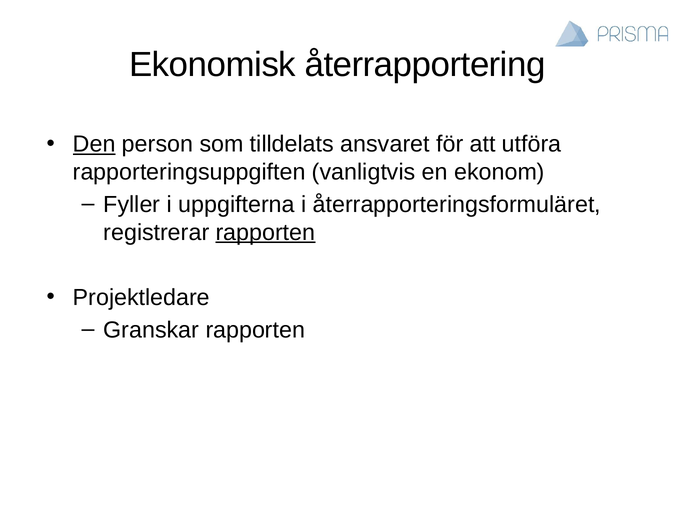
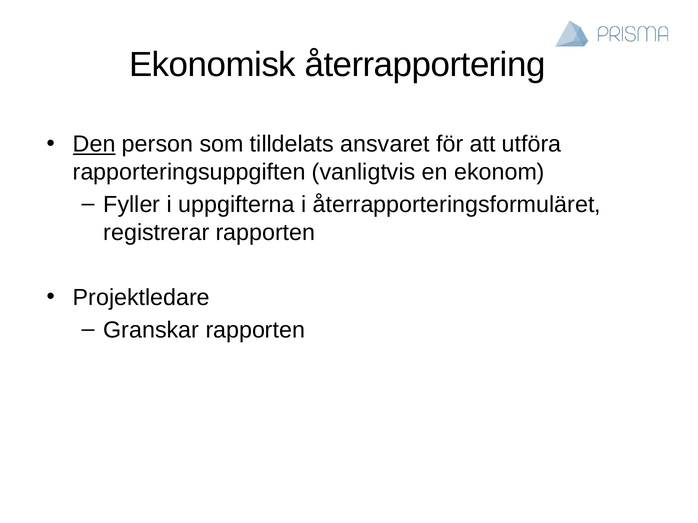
rapporten underline: present -> none (266, 233)
